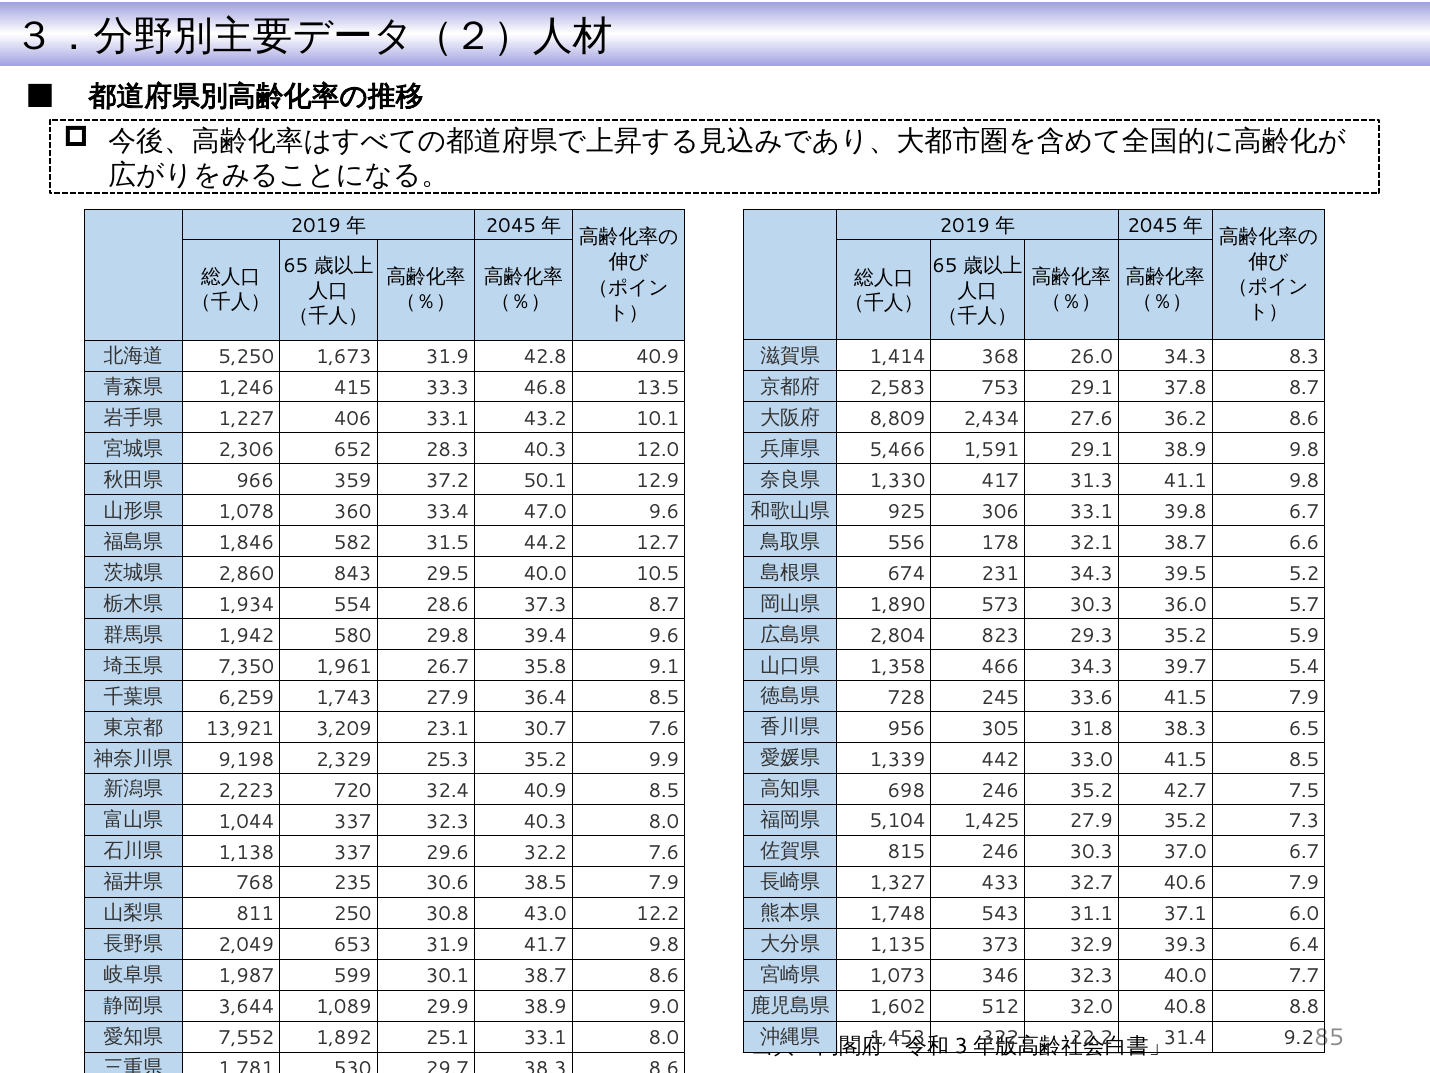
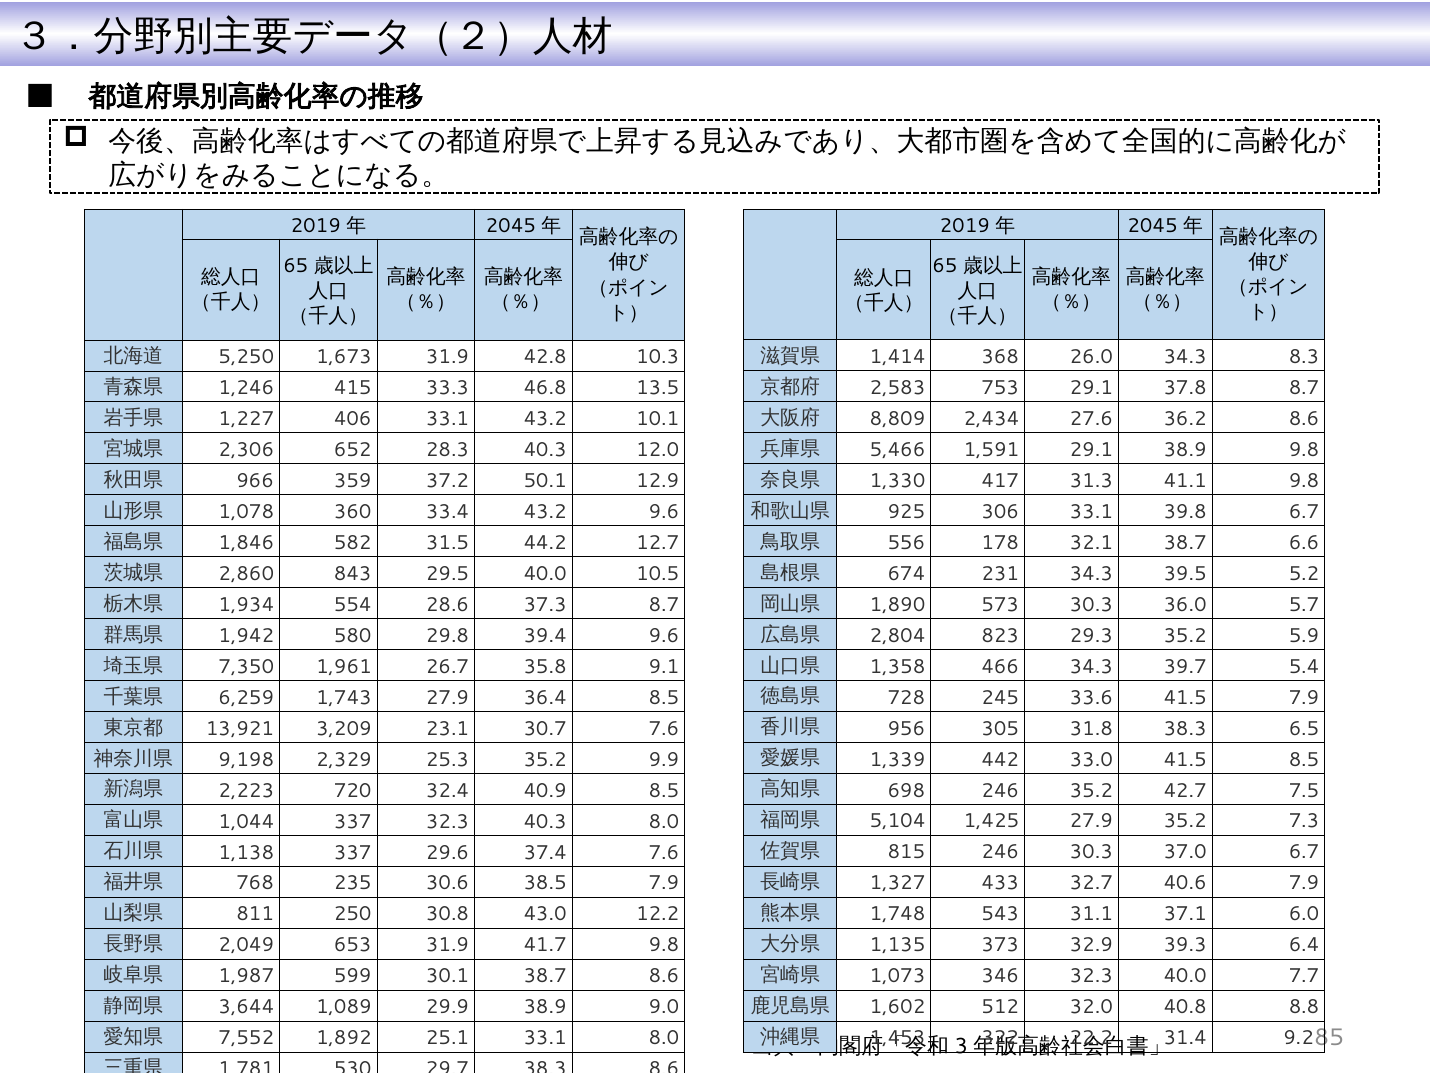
42.8 40.9: 40.9 -> 10.3 (658, 357)
33.4 47.0: 47.0 -> 43.2 (545, 511)
32.2: 32.2 -> 37.4 (545, 852)
